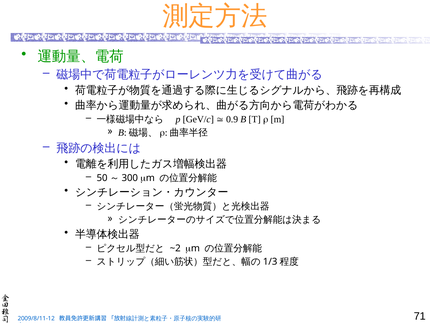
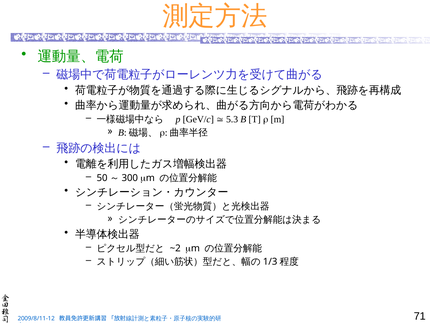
0.9: 0.9 -> 5.3 (232, 119)
